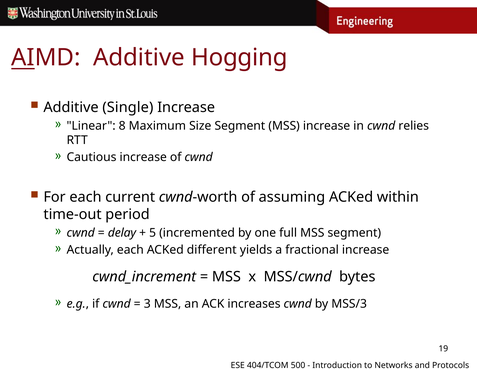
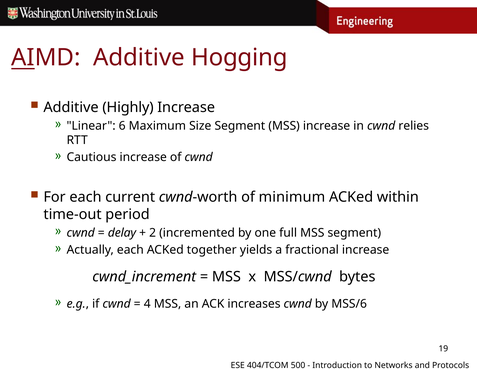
Single: Single -> Highly (128, 107)
8: 8 -> 6 (122, 126)
assuming: assuming -> minimum (292, 197)
5: 5 -> 2 (153, 233)
different: different -> together (212, 250)
3: 3 -> 4 (147, 304)
MSS/3: MSS/3 -> MSS/6 (349, 304)
